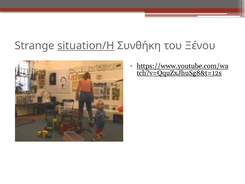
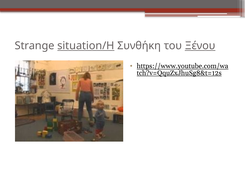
Ξένου underline: none -> present (200, 46)
